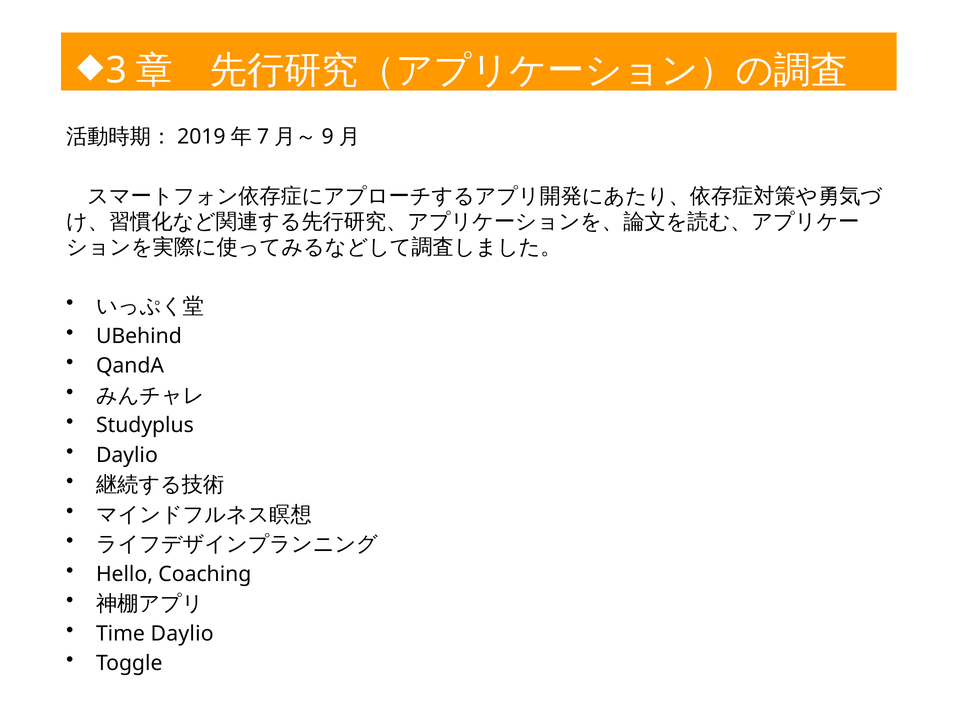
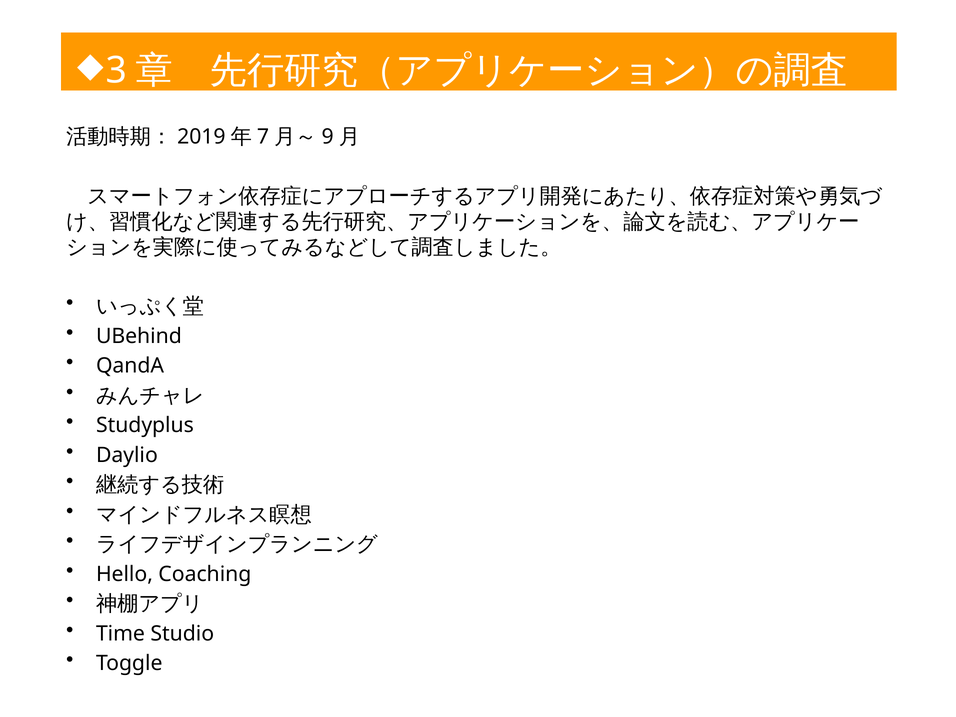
Time Daylio: Daylio -> Studio (182, 634)
